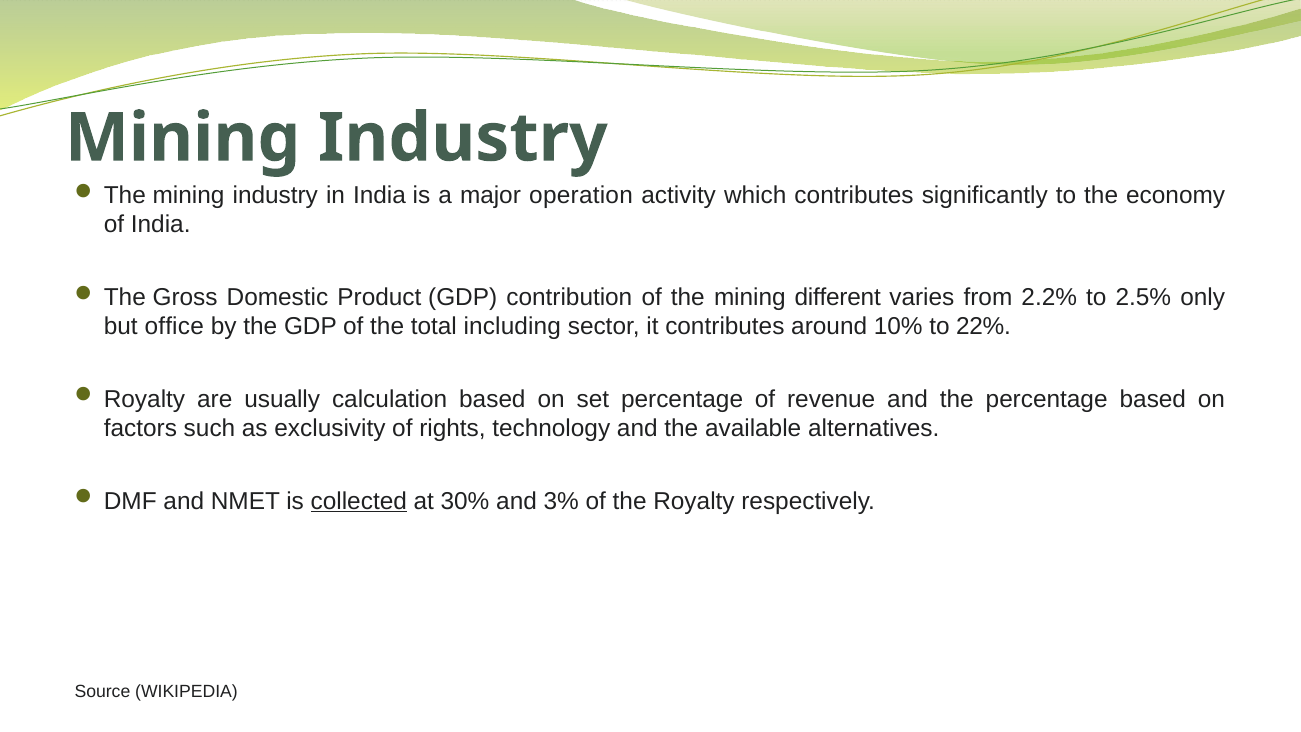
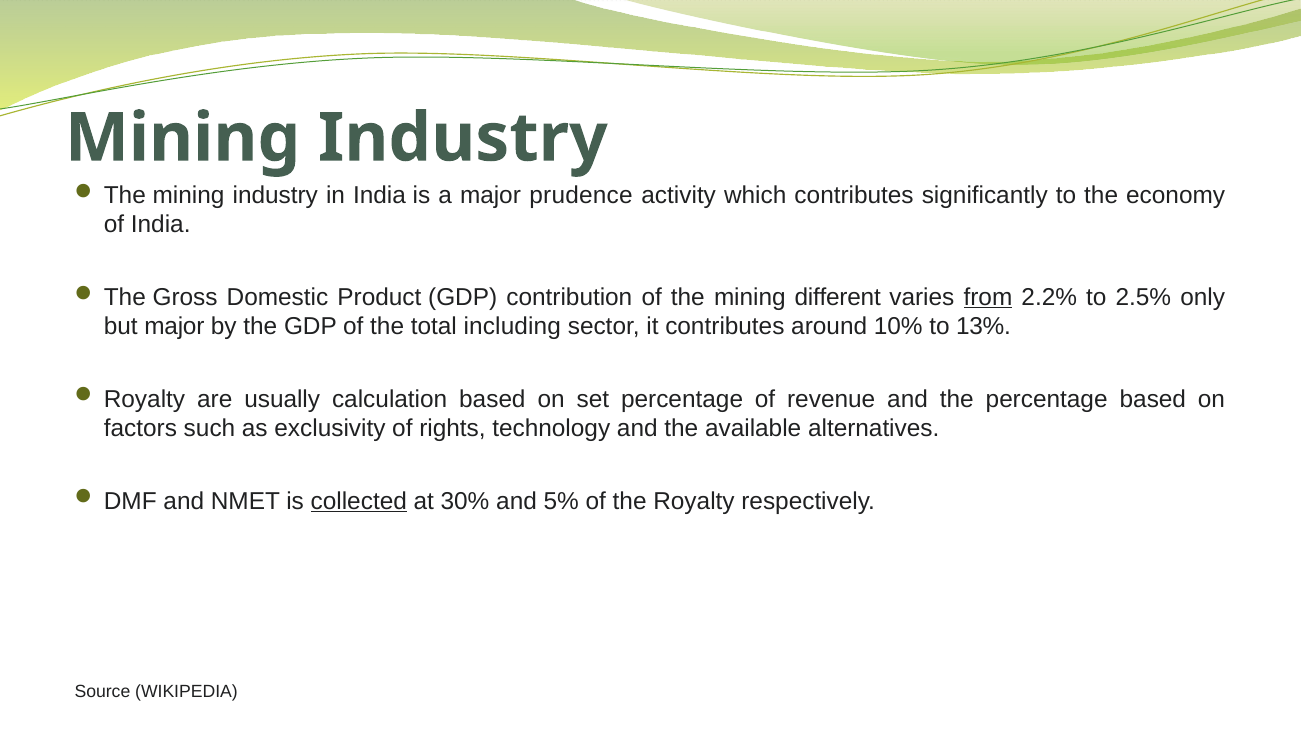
operation: operation -> prudence (581, 195)
from underline: none -> present (988, 297)
but office: office -> major (174, 326)
22%: 22% -> 13% (983, 326)
3%: 3% -> 5% (561, 501)
